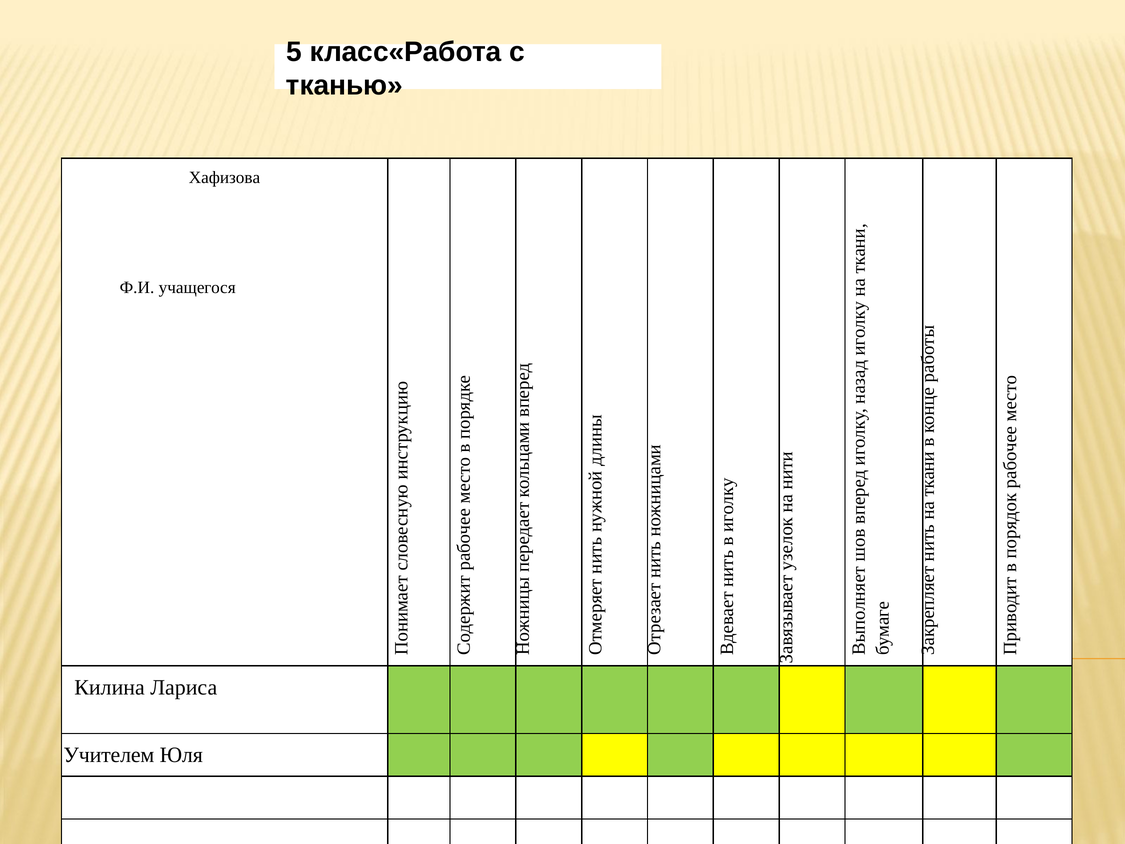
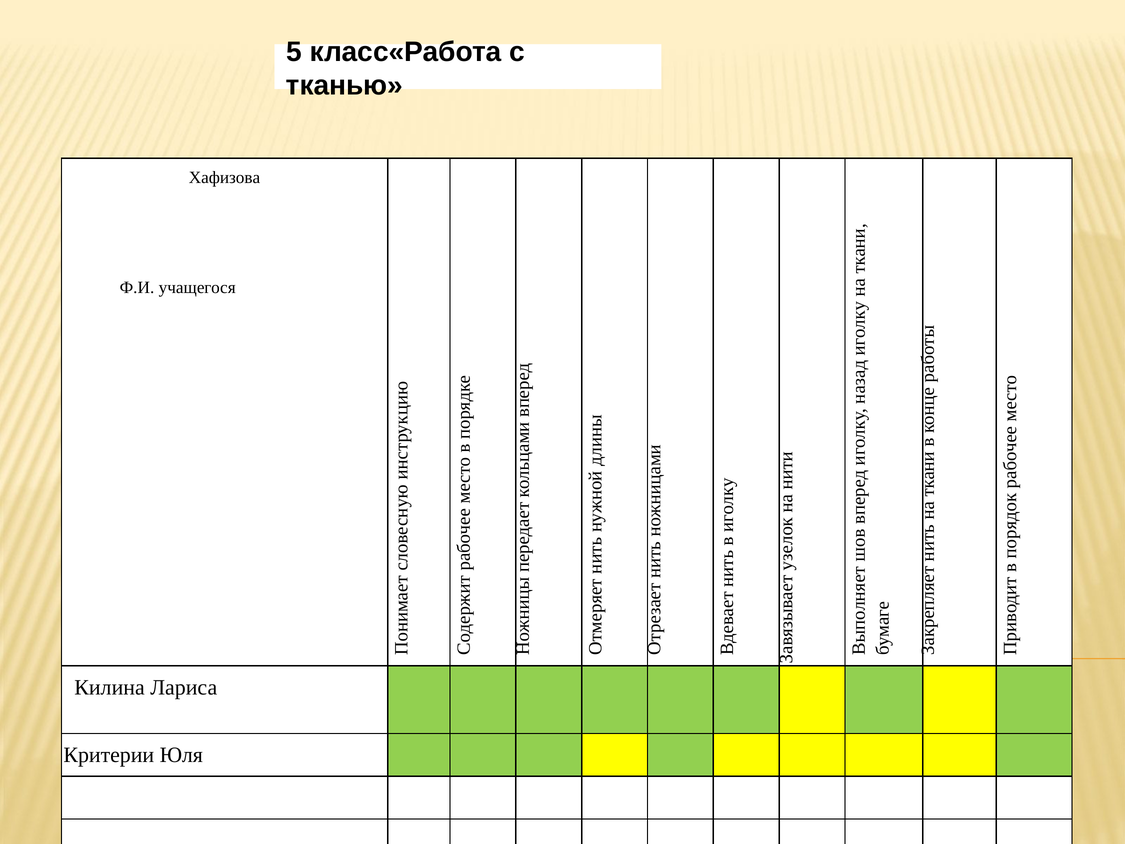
Учителем: Учителем -> Критерии (109, 755)
